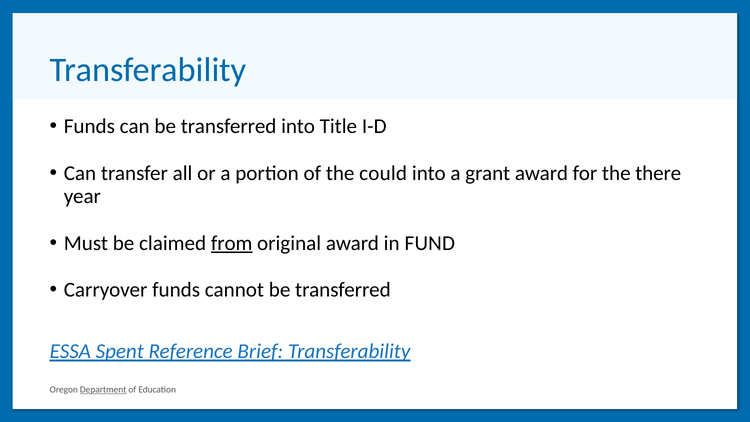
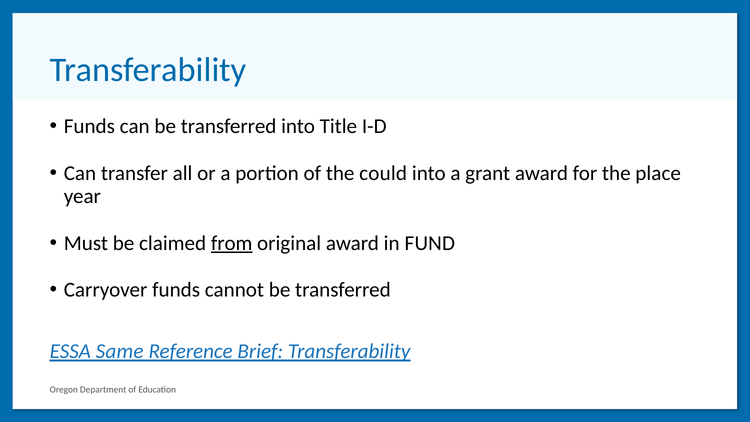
there: there -> place (658, 173)
Spent: Spent -> Same (120, 351)
Department underline: present -> none (103, 390)
